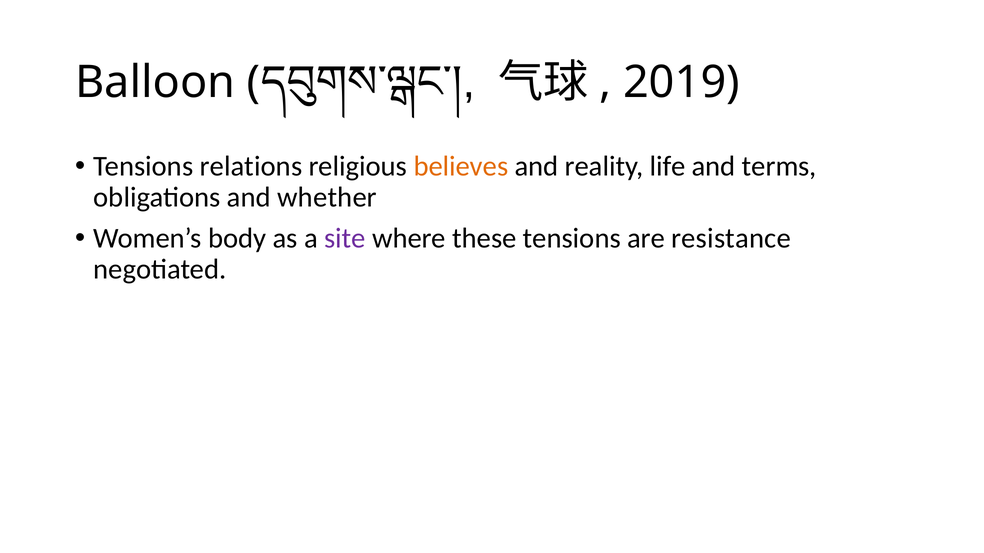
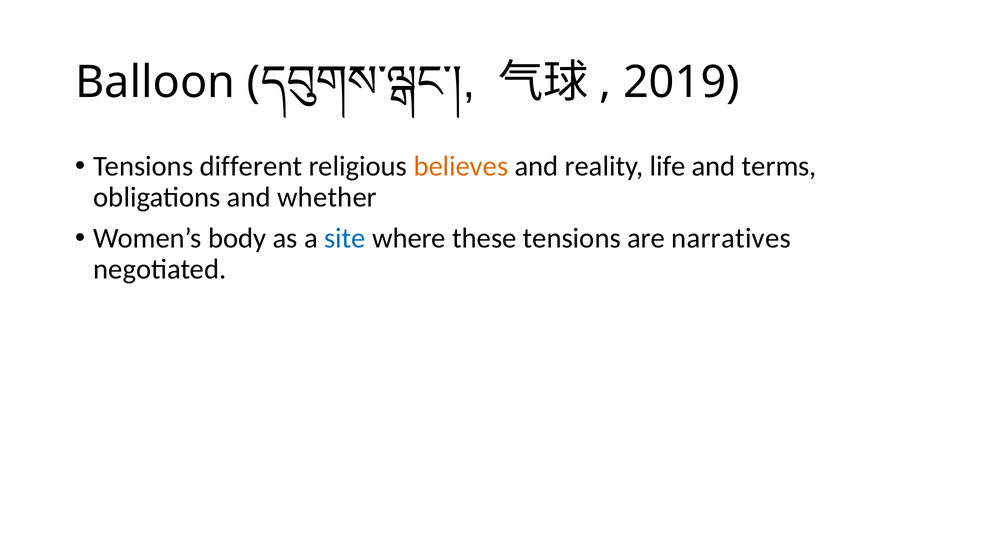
relations: relations -> different (251, 166)
site colour: purple -> blue (345, 239)
resistance: resistance -> narratives (731, 239)
